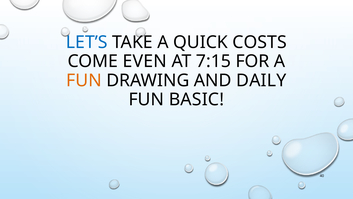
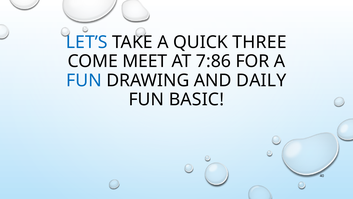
COSTS: COSTS -> THREE (260, 42)
EVEN: EVEN -> MEET (145, 61)
7:15: 7:15 -> 7:86 (213, 61)
FUN colour: orange -> blue (84, 80)
